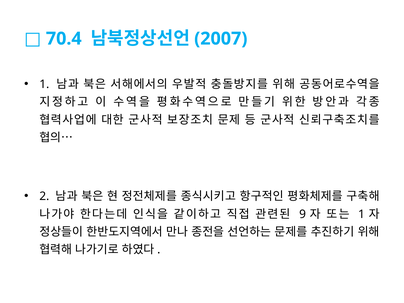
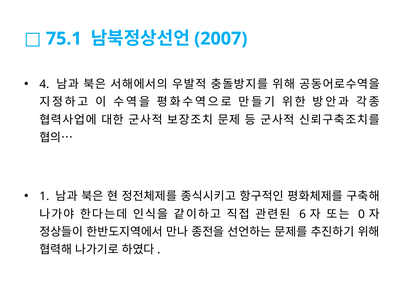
70.4: 70.4 -> 75.1 (64, 39)
1: 1 -> 4 (44, 84)
2: 2 -> 1 (44, 196)
9: 9 -> 6 (303, 214)
1: 1 -> 0 (361, 214)
